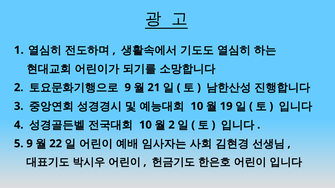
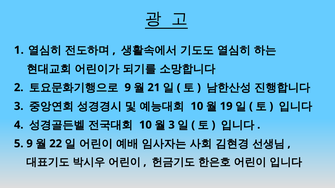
2: 2 -> 3 (172, 125)
